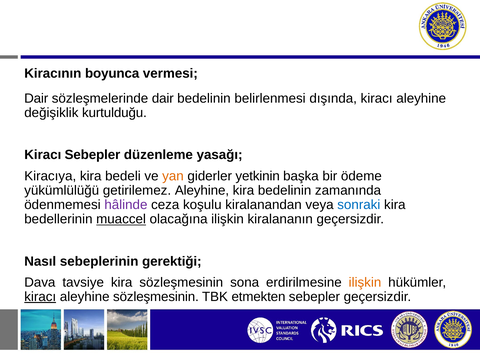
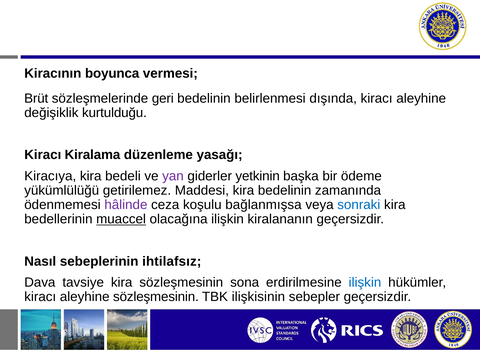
Dair: Dair -> Brüt (36, 98)
sözleşmelerinde dair: dair -> geri (163, 98)
Kiracı Sebepler: Sebepler -> Kiralama (92, 155)
yan colour: orange -> purple (173, 176)
getirilemez Aleyhine: Aleyhine -> Maddesi (202, 190)
kiralanandan: kiralanandan -> bağlanmışsa (263, 205)
gerektiği: gerektiği -> ihtilafsız (172, 261)
ilişkin colour: orange -> blue (365, 282)
kiracı underline: present -> none (40, 297)
etmekten: etmekten -> ilişkisinin (258, 297)
